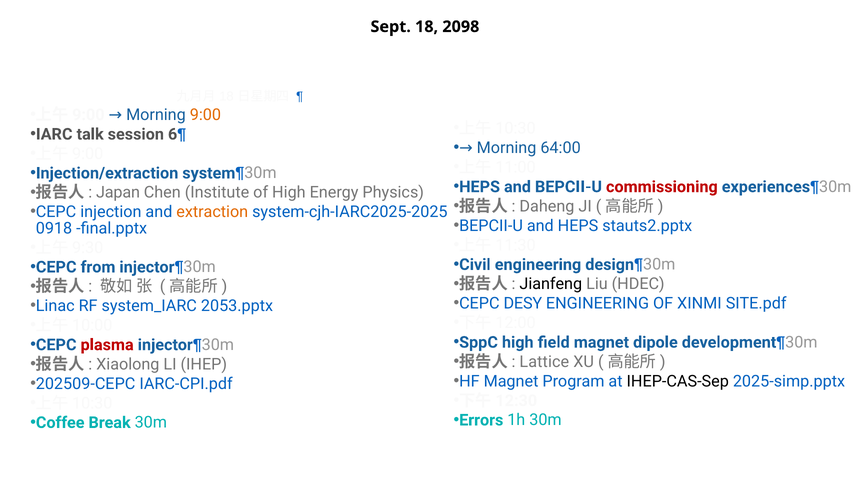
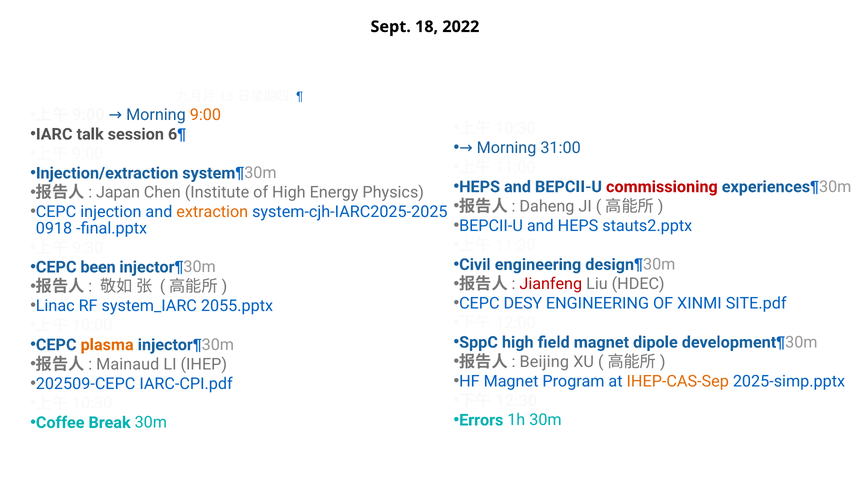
2098: 2098 -> 2022 (461, 27)
64:00: 64:00 -> 31:00 (561, 148)
from: from -> been (98, 267)
Jianfeng colour: black -> red (551, 284)
2053.pptx: 2053.pptx -> 2055.pptx (237, 306)
plasma colour: red -> orange (107, 345)
Lattice: Lattice -> Beijing (544, 362)
Xiaolong: Xiaolong -> Mainaud (128, 364)
IHEP-CAS-Sep colour: black -> orange (678, 381)
